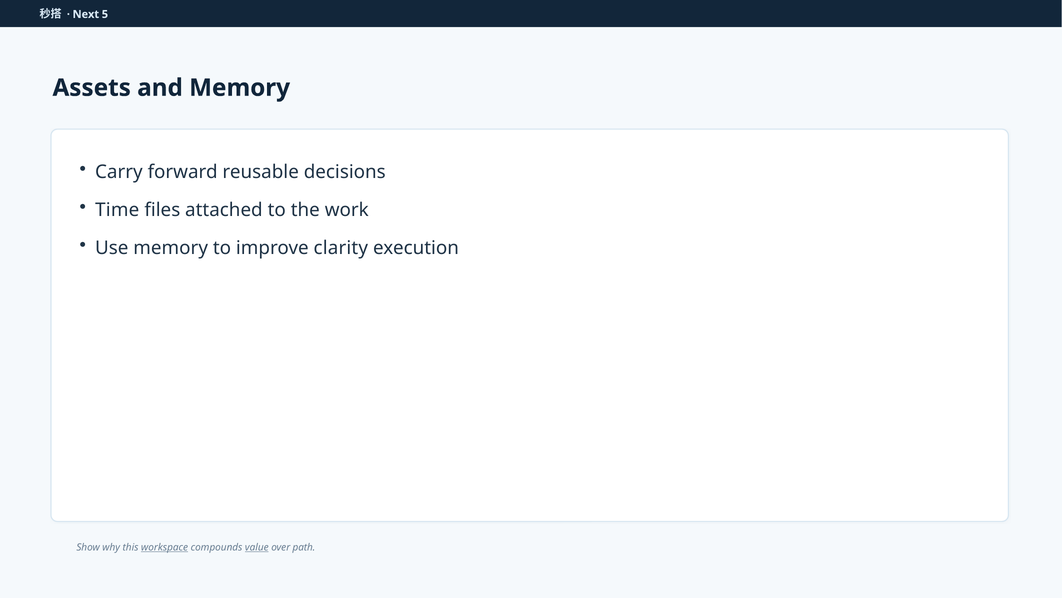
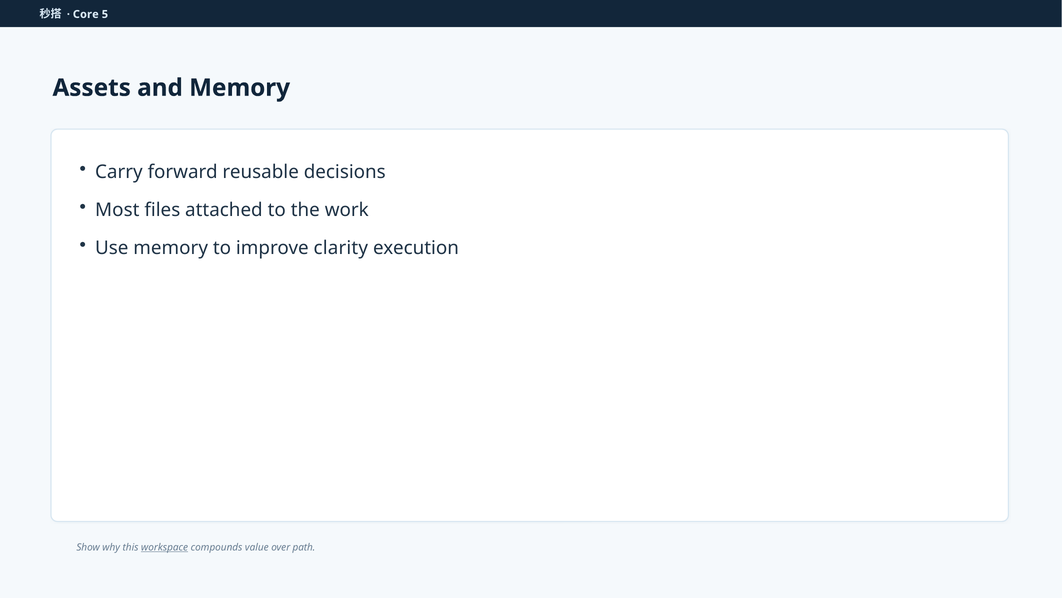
Next: Next -> Core (86, 14)
Time: Time -> Most (117, 210)
value underline: present -> none (257, 547)
